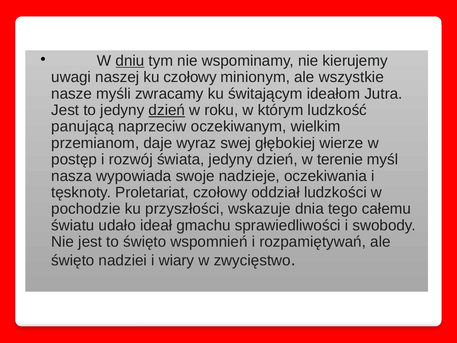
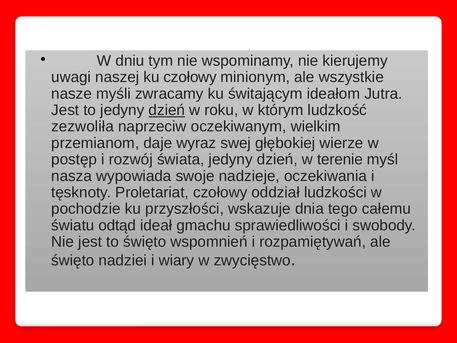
dniu underline: present -> none (130, 61)
panującą: panującą -> zezwoliła (83, 127)
udało: udało -> odtąd (117, 225)
